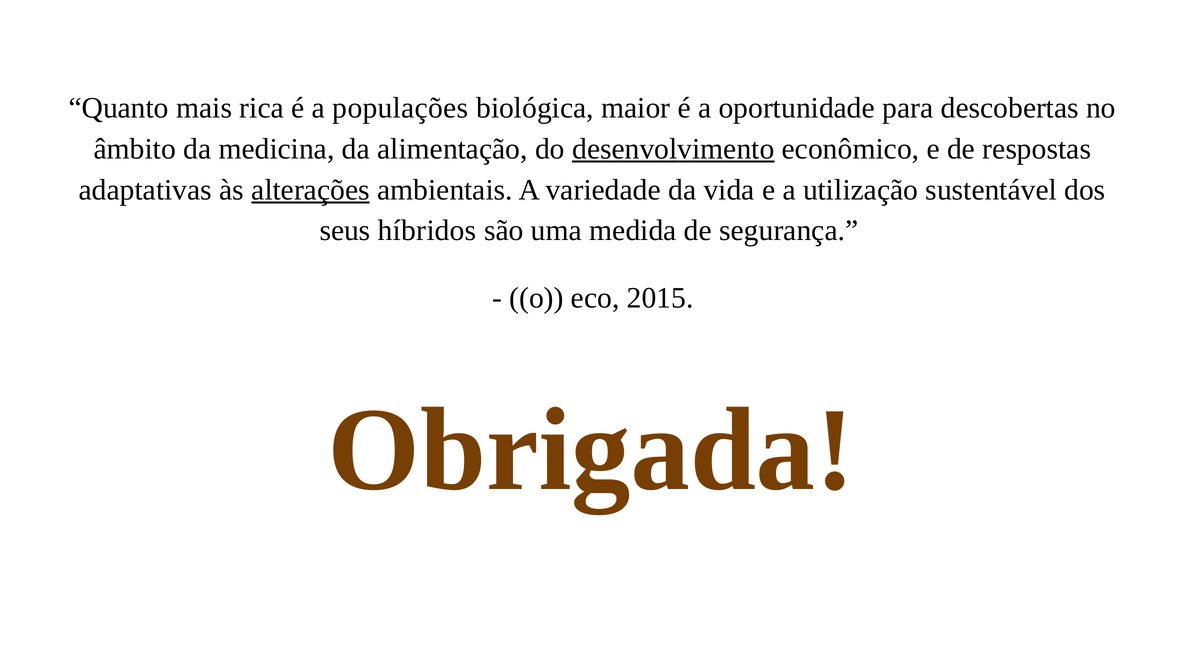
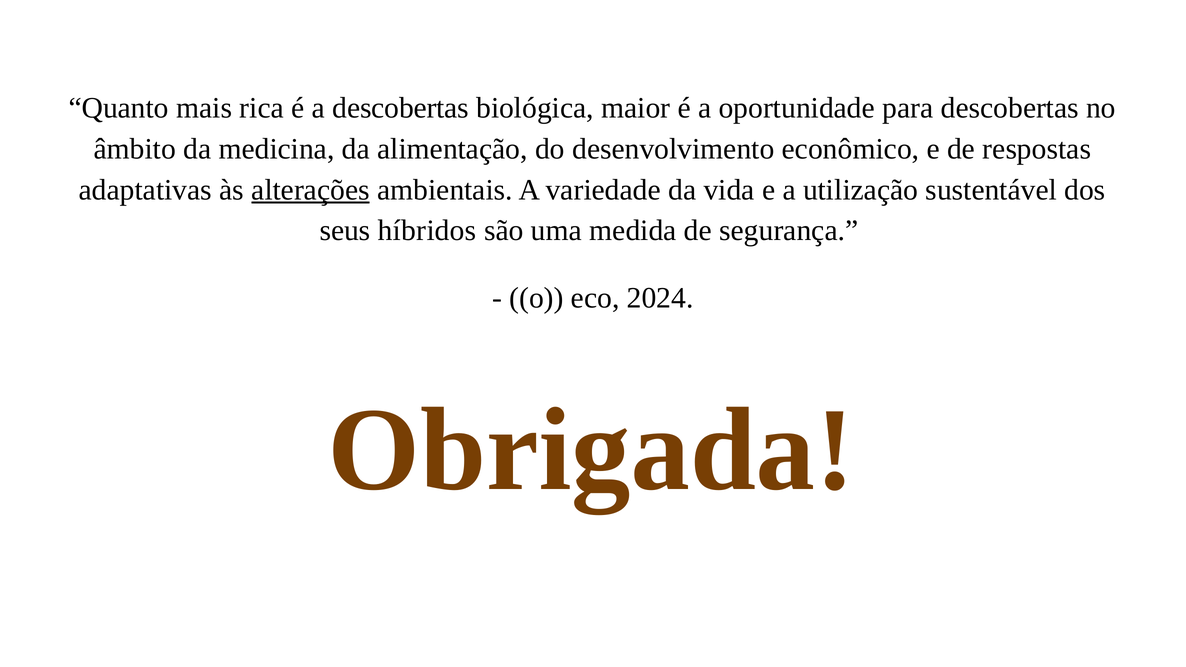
a populações: populações -> descobertas (401, 108)
desenvolvimento underline: present -> none (673, 149)
2015: 2015 -> 2024 (660, 298)
